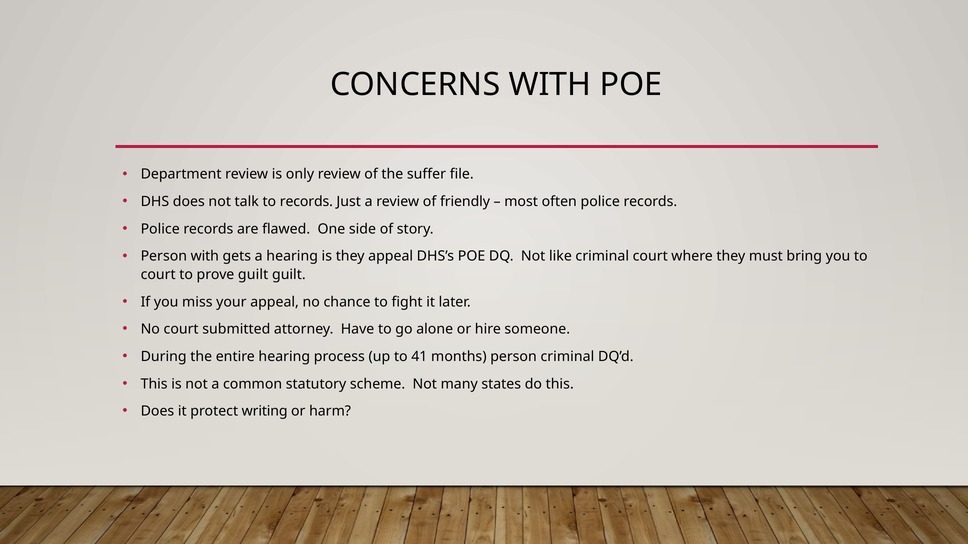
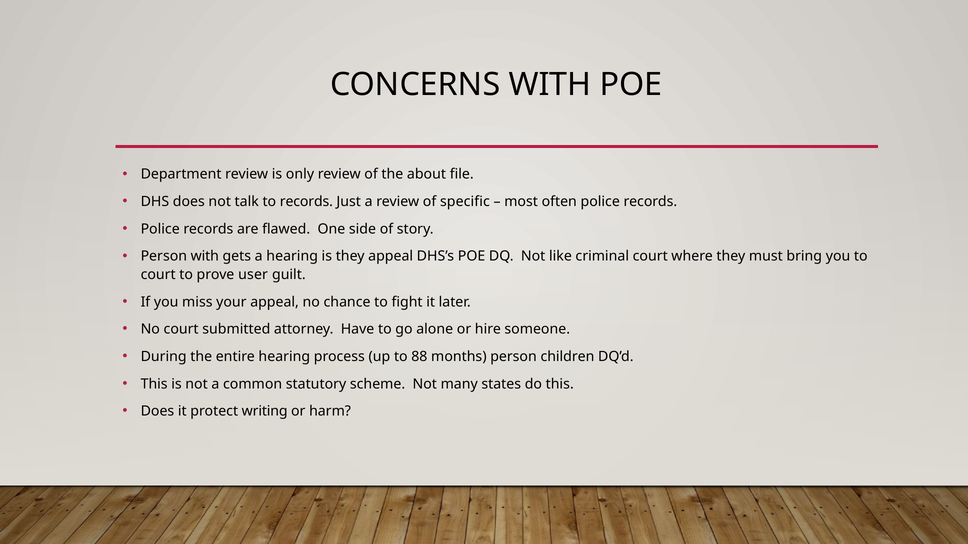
suffer: suffer -> about (426, 174)
friendly: friendly -> specific (465, 202)
prove guilt: guilt -> user (253, 275)
41: 41 -> 88 (419, 357)
person criminal: criminal -> children (567, 357)
